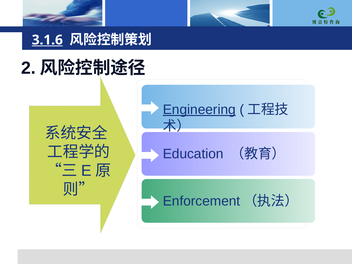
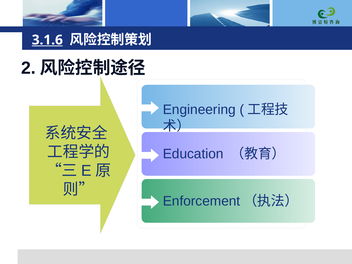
Engineering underline: present -> none (199, 110)
